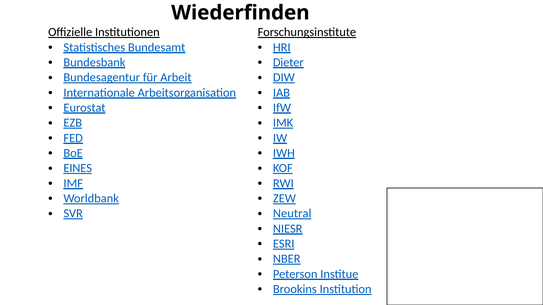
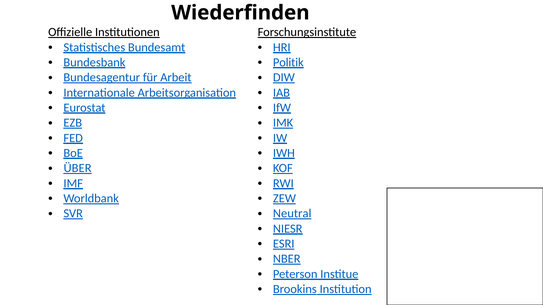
Dieter: Dieter -> Politik (288, 62)
EINES: EINES -> ÜBER (78, 168)
